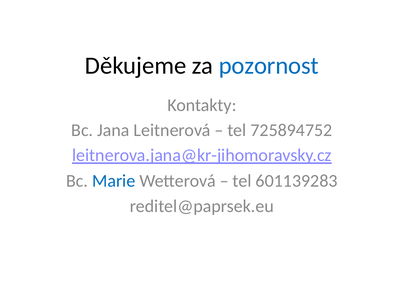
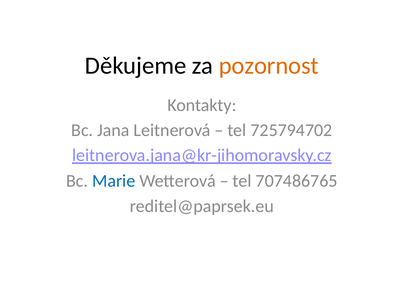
pozornost colour: blue -> orange (269, 66)
725894752: 725894752 -> 725794702 (291, 130)
601139283: 601139283 -> 707486765 (297, 181)
